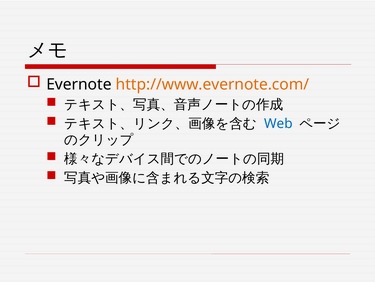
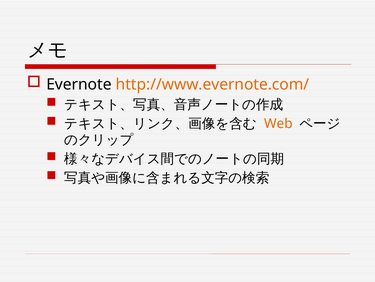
Web colour: blue -> orange (278, 123)
